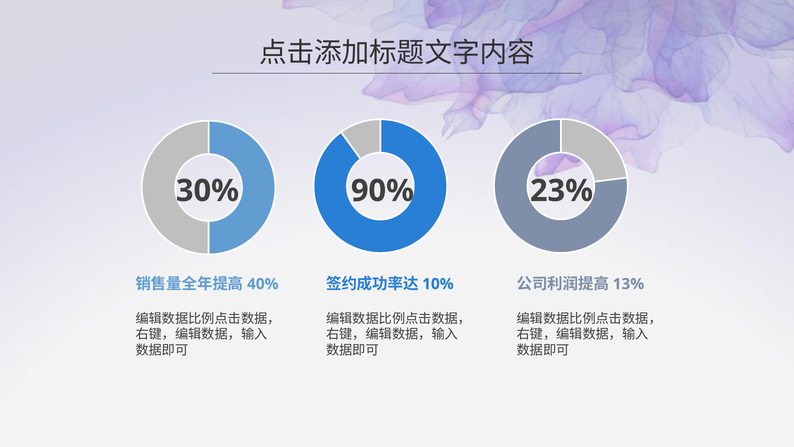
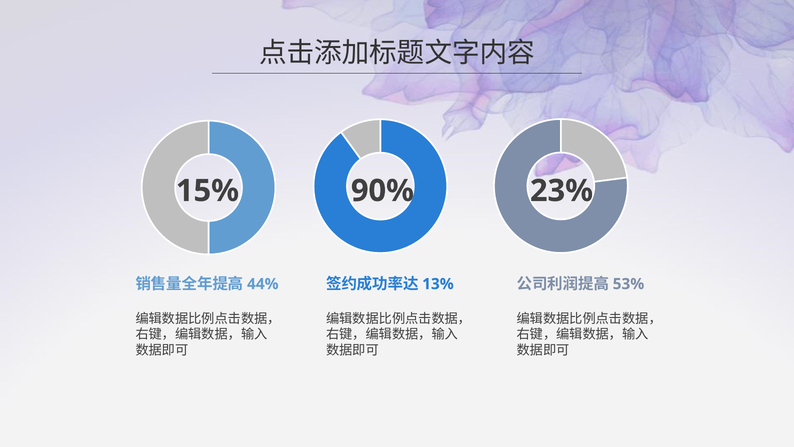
30%: 30% -> 15% (207, 191)
40%: 40% -> 44% (263, 284)
10%: 10% -> 13% (438, 284)
13%: 13% -> 53% (628, 284)
